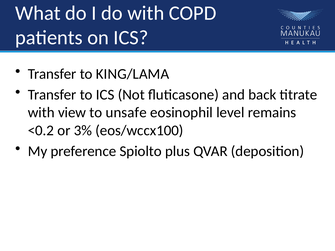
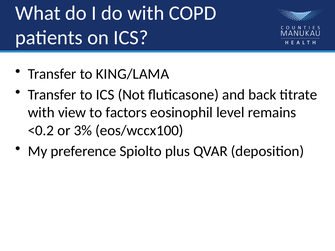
unsafe: unsafe -> factors (126, 113)
